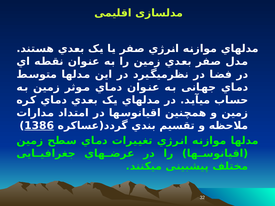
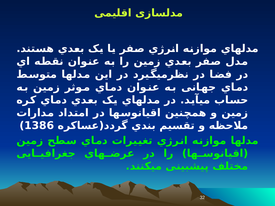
1386 underline: present -> none (39, 126)
